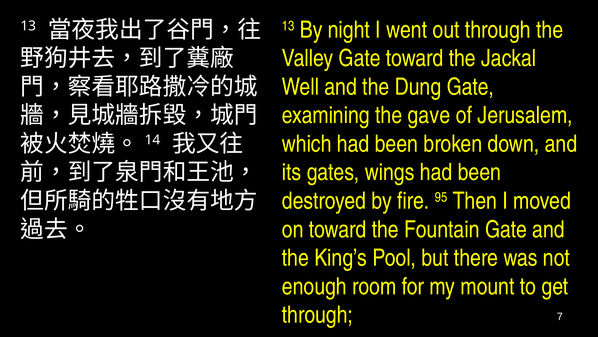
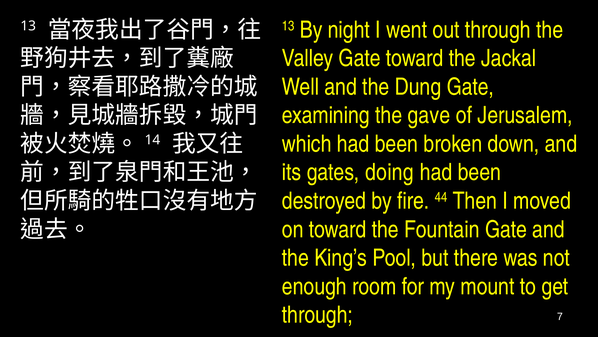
wings: wings -> doing (390, 172)
95: 95 -> 44 (441, 197)
